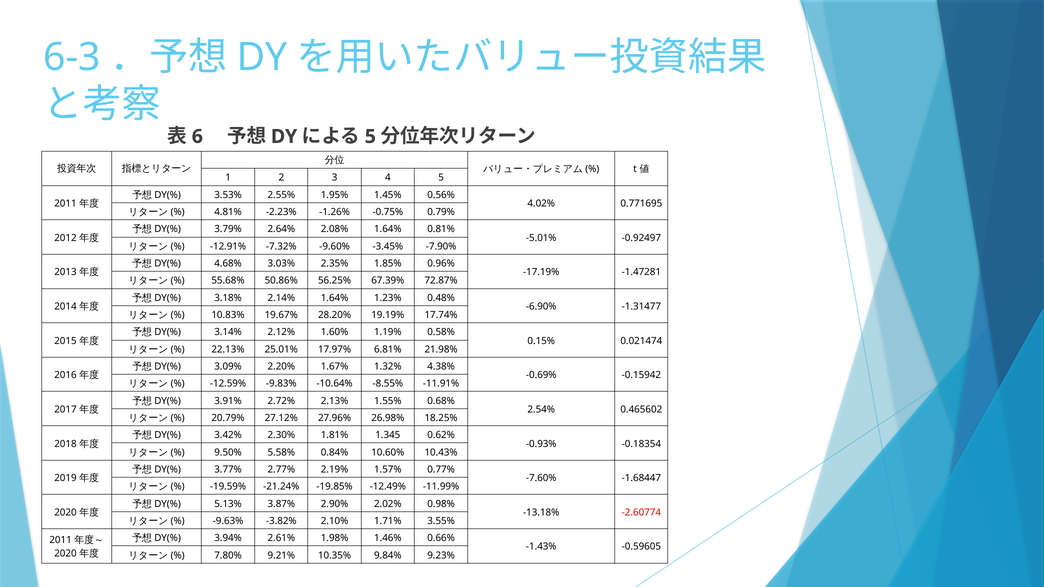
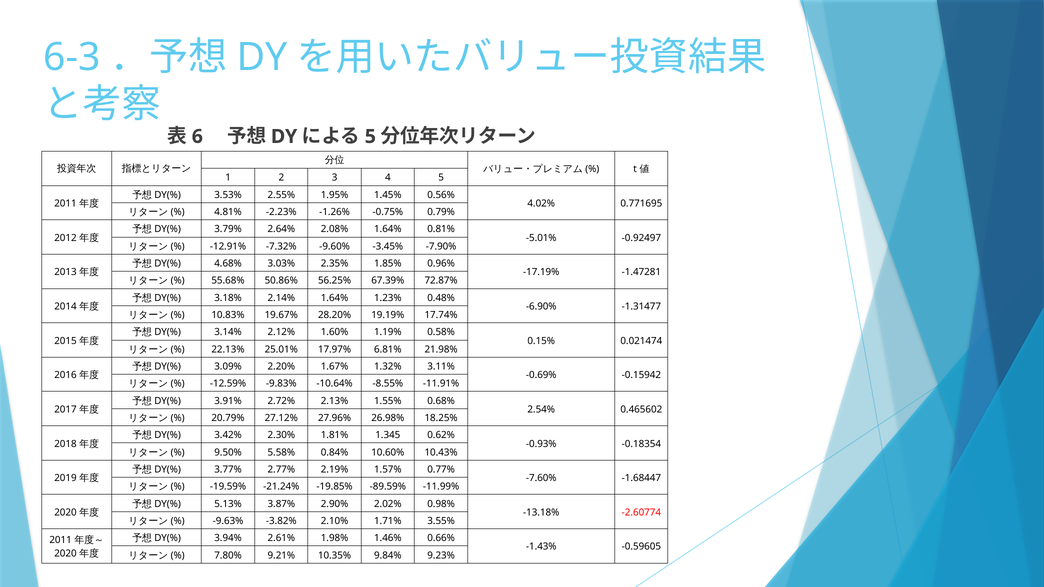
4.38%: 4.38% -> 3.11% (441, 367)
-12.49%: -12.49% -> -89.59% (388, 487)
